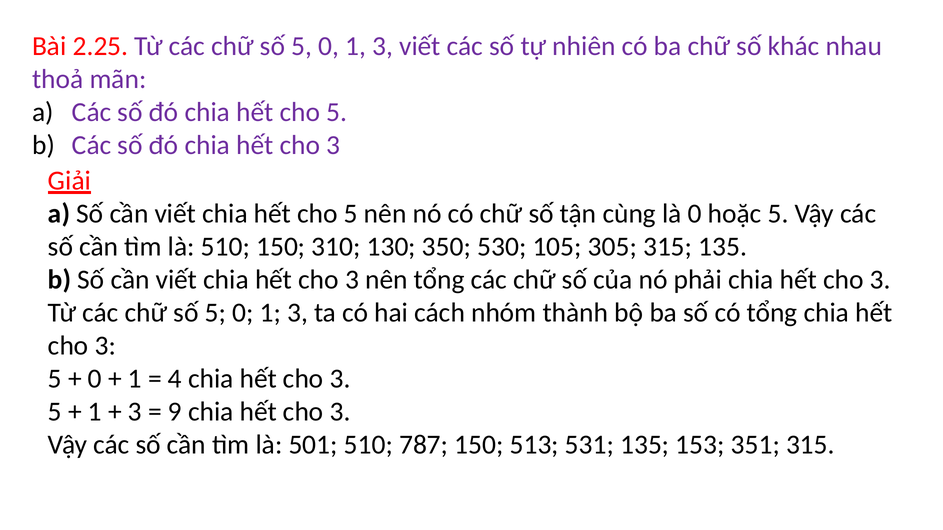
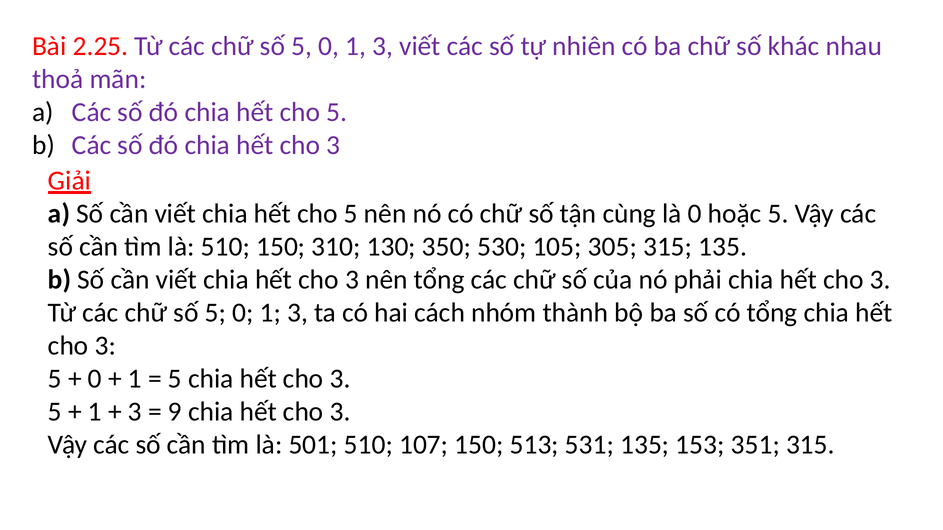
4: 4 -> 5 (175, 379)
787: 787 -> 107 (424, 445)
